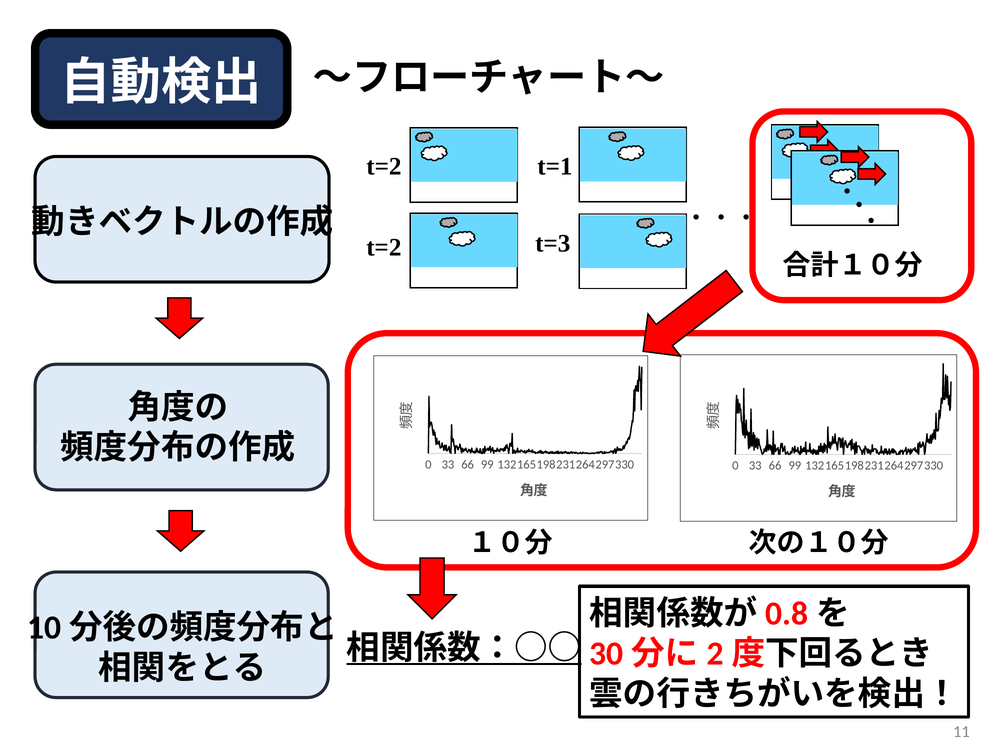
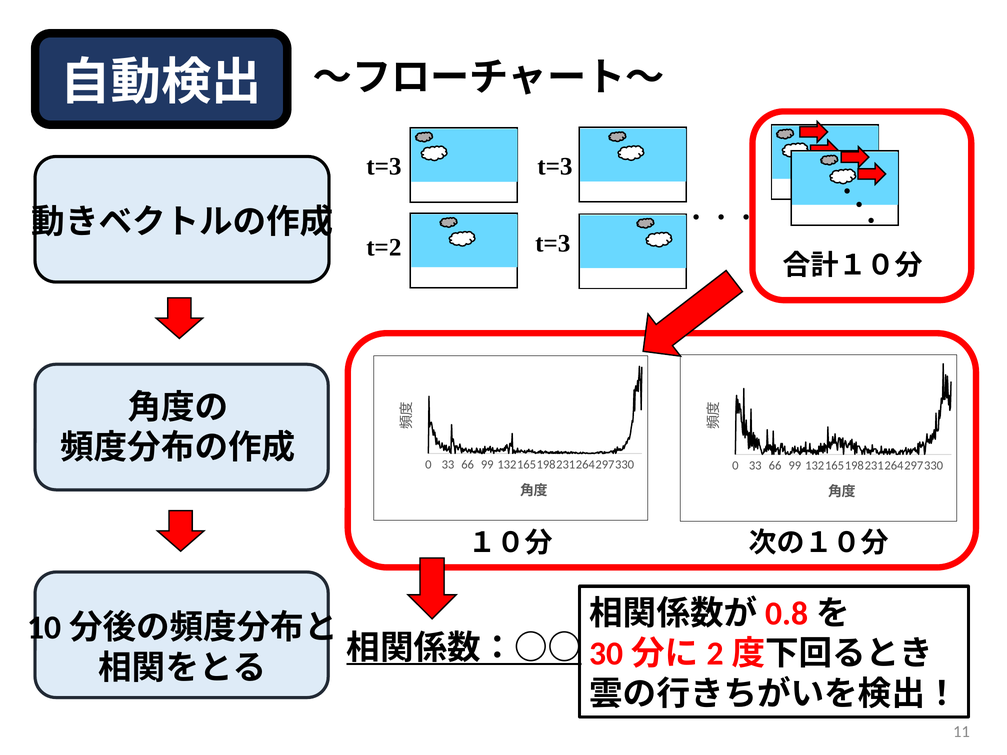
t=1: t=1 -> t=3 (555, 166)
t=2: t=2 -> t=3 (384, 167)
